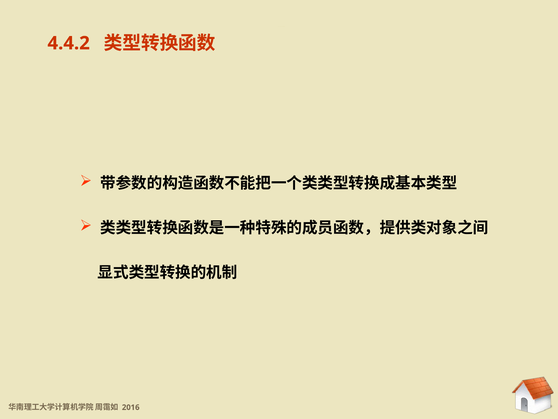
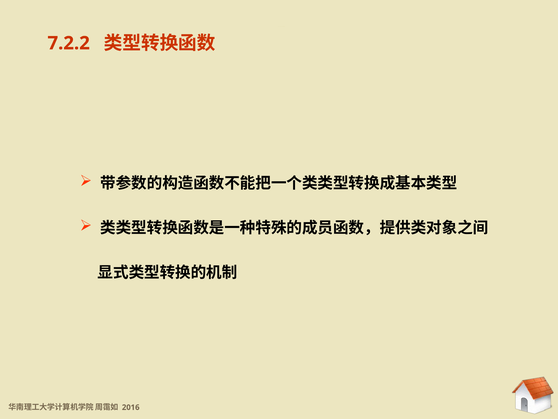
4.4.2: 4.4.2 -> 7.2.2 (69, 43)
